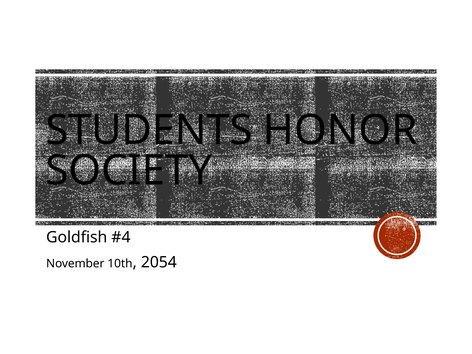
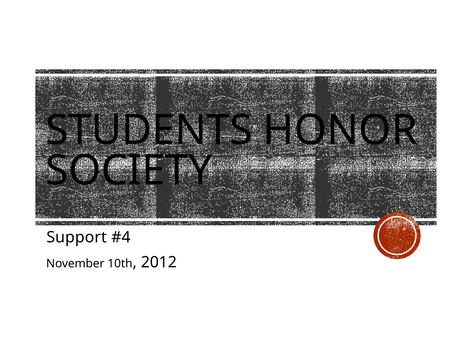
Goldfish: Goldfish -> Support (77, 237)
2054: 2054 -> 2012 (159, 262)
